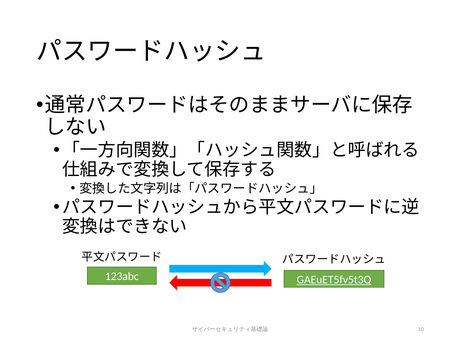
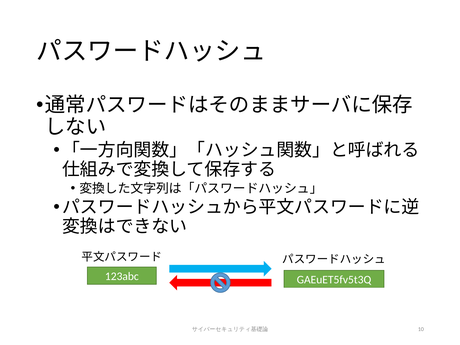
GAEuET5fv5t3Q underline: present -> none (334, 280)
